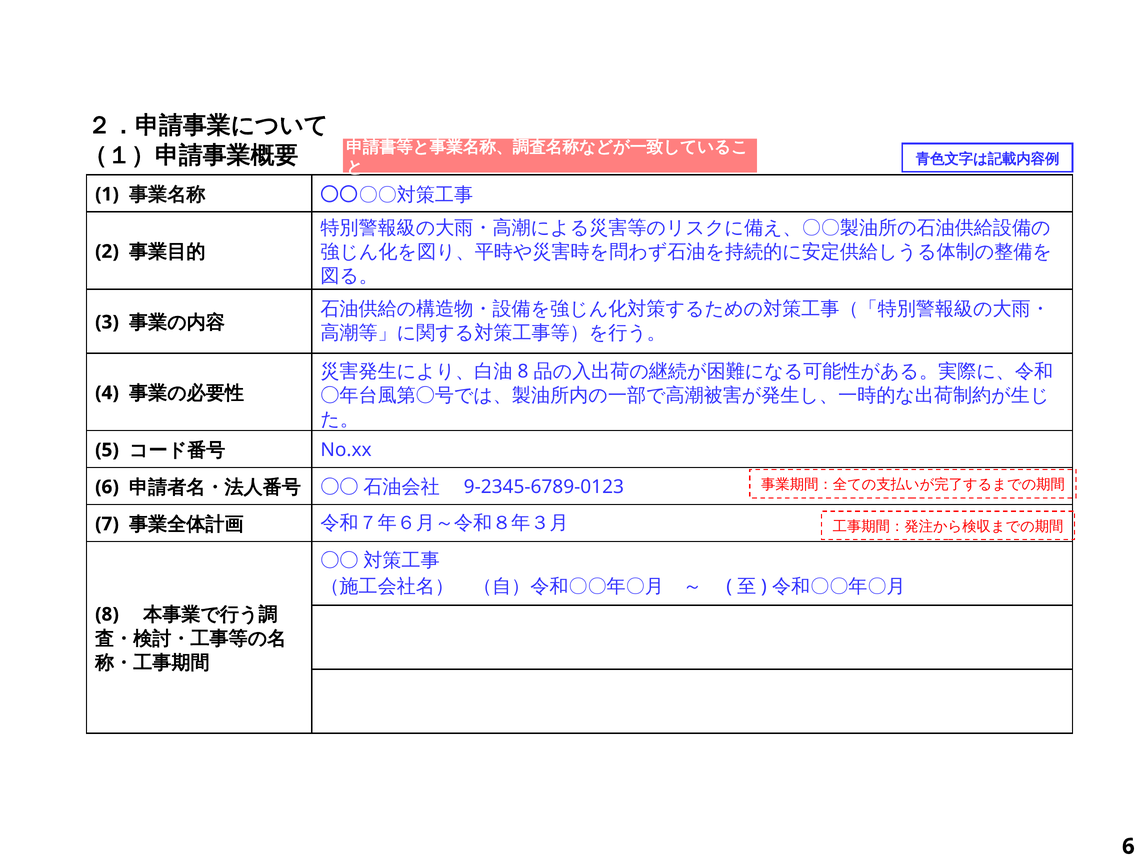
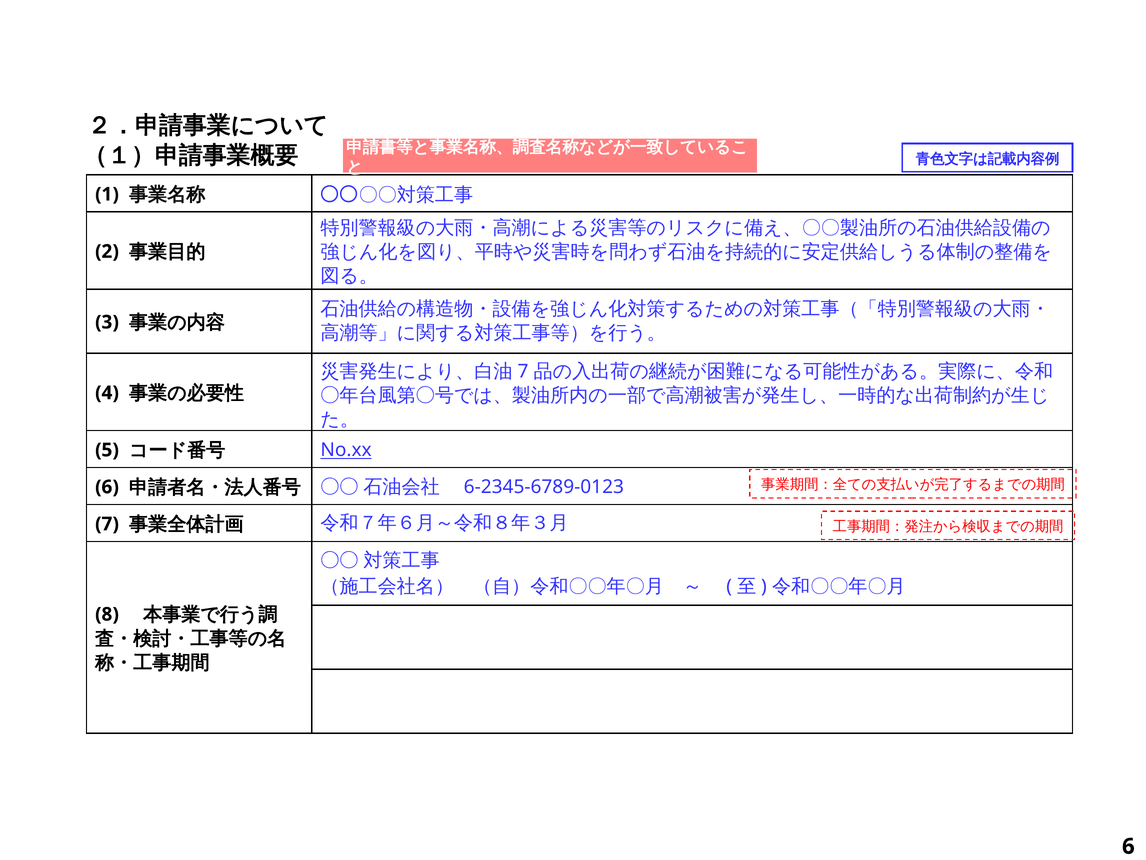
8: 8 -> 7 (523, 371)
No.xx underline: none -> present (346, 450)
9-2345-6789-0123: 9-2345-6789-0123 -> 6-2345-6789-0123 (544, 487)
